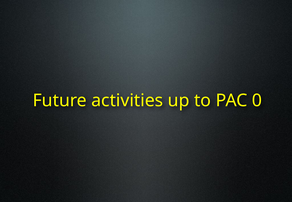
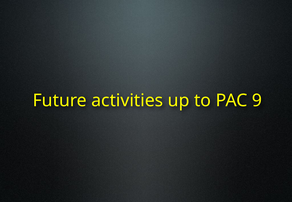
0: 0 -> 9 (257, 101)
